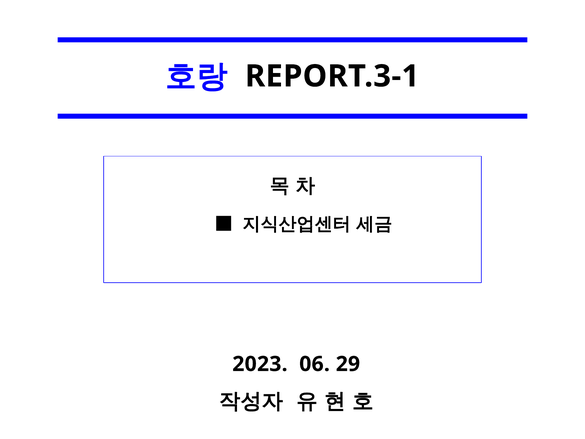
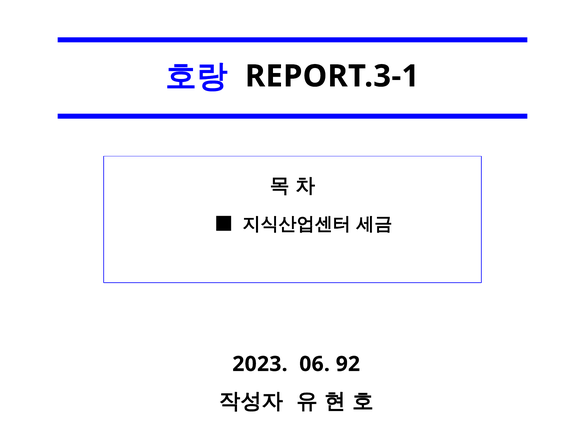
29: 29 -> 92 (348, 364)
